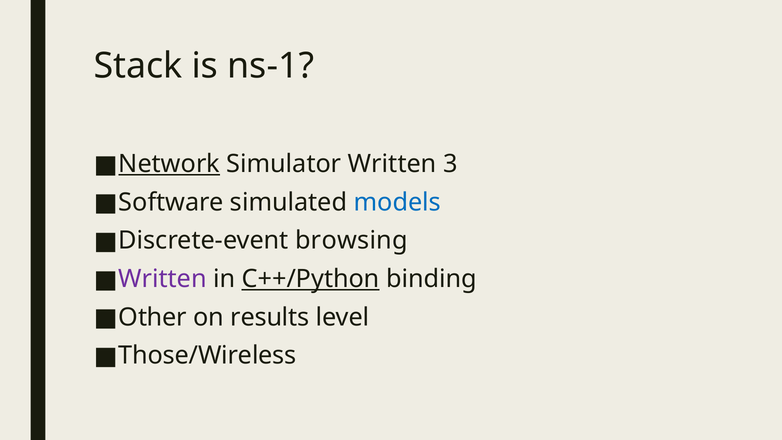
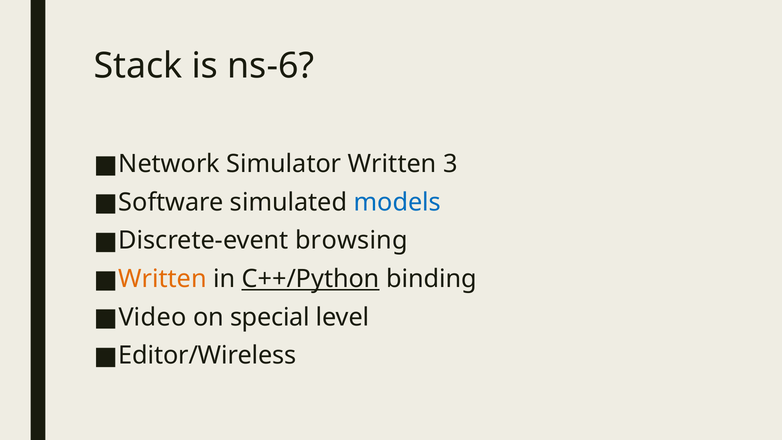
ns-1: ns-1 -> ns-6 (271, 66)
Network underline: present -> none (169, 164)
Written colour: purple -> orange (163, 279)
Other: Other -> Video (152, 317)
results: results -> special (270, 317)
Those/Wireless: Those/Wireless -> Editor/Wireless (207, 355)
